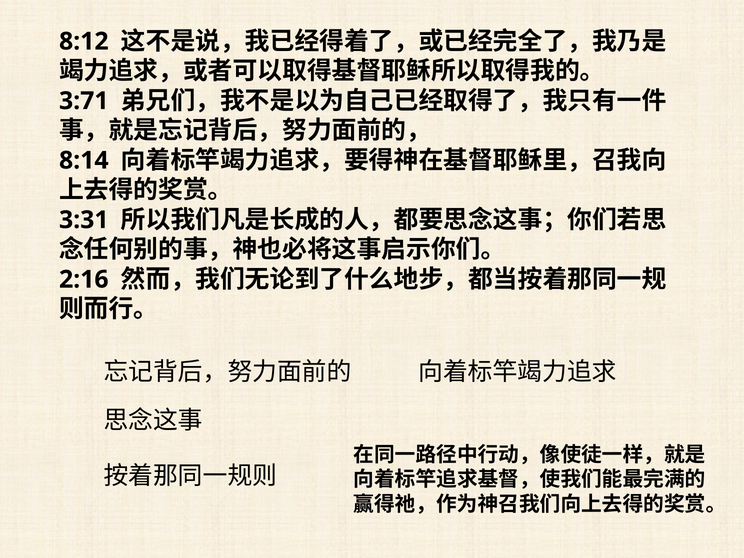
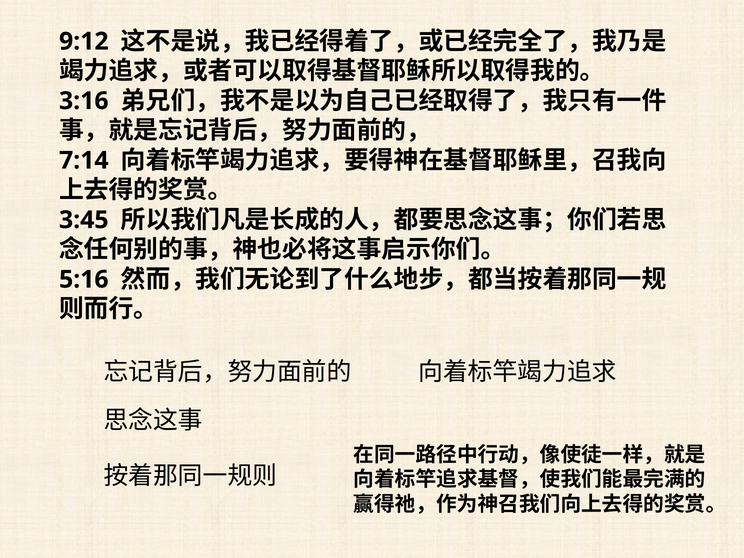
8:12: 8:12 -> 9:12 (84, 41)
3:71: 3:71 -> 3:16 (84, 101)
8:14: 8:14 -> 7:14 (84, 160)
3:31: 3:31 -> 3:45 (84, 220)
2:16: 2:16 -> 5:16 (84, 279)
